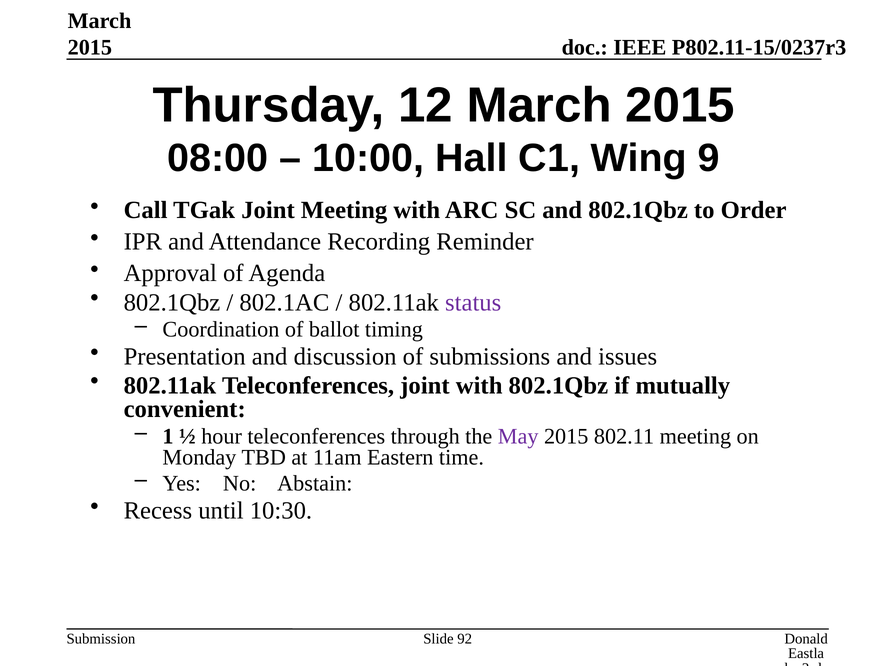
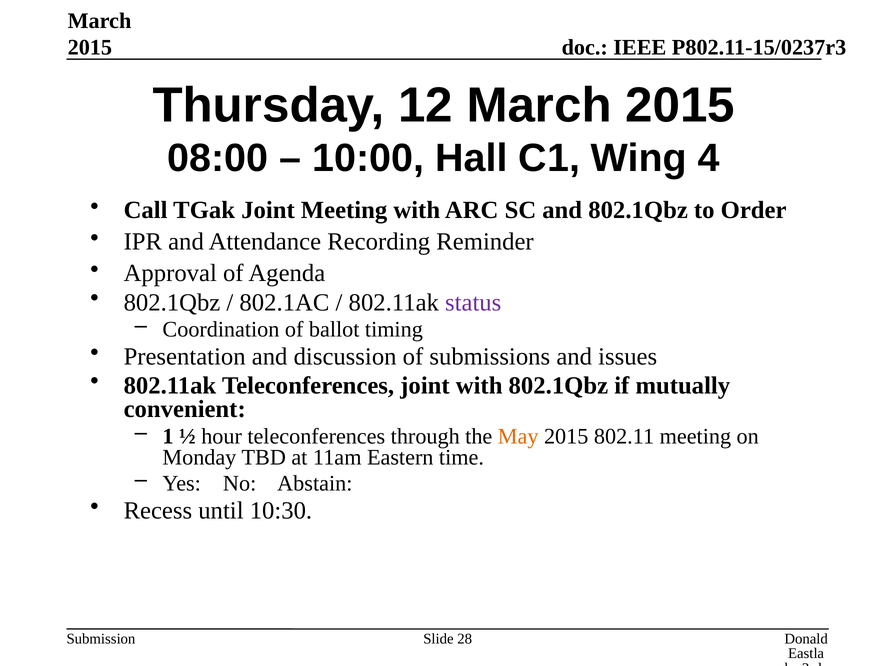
9: 9 -> 4 (709, 158)
May colour: purple -> orange (518, 436)
92: 92 -> 28 (465, 639)
